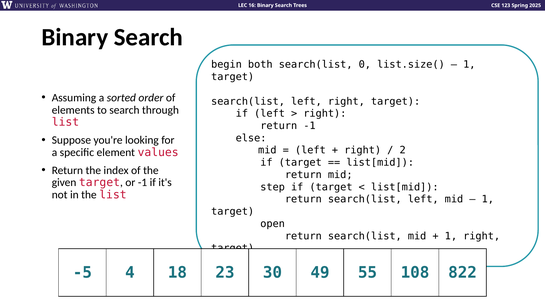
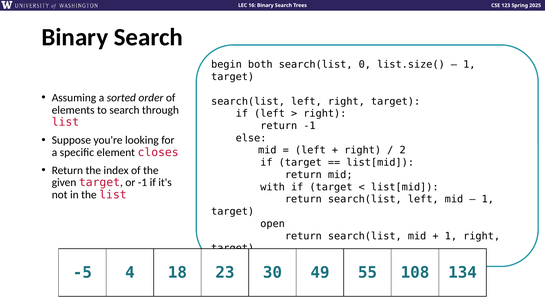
values: values -> closes (158, 153)
step: step -> with (273, 187)
822: 822 -> 134 (463, 273)
